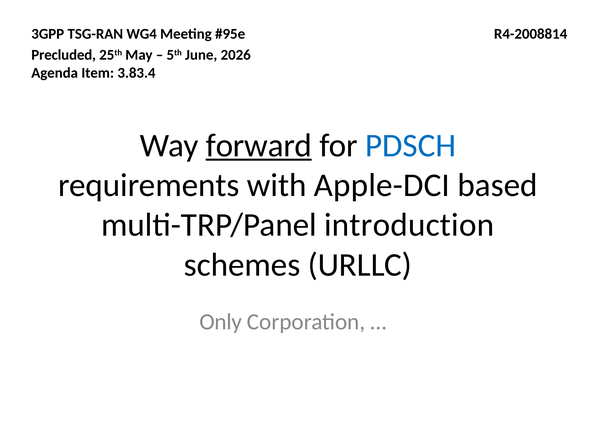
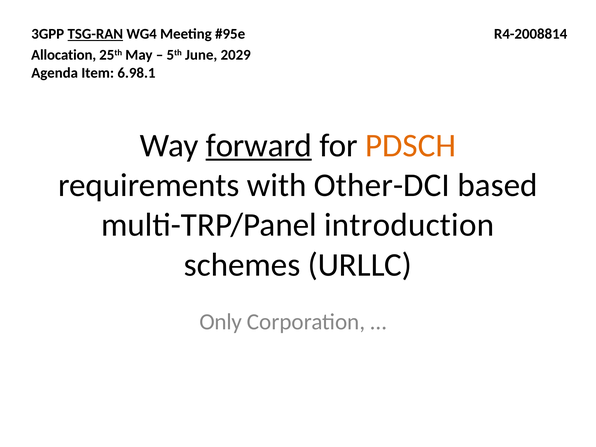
TSG-RAN underline: none -> present (95, 34)
Precluded: Precluded -> Allocation (64, 55)
2026: 2026 -> 2029 (236, 55)
3.83.4: 3.83.4 -> 6.98.1 (136, 73)
PDSCH colour: blue -> orange (411, 146)
Apple-DCI: Apple-DCI -> Other-DCI (382, 185)
